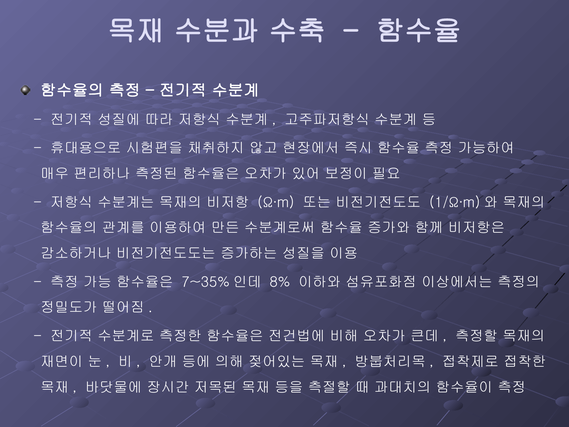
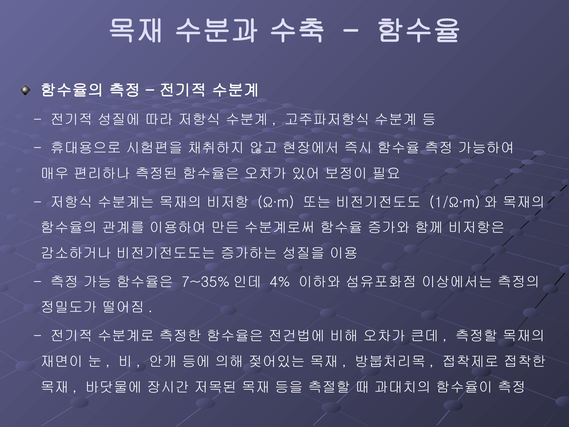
8%: 8% -> 4% (280, 282)
